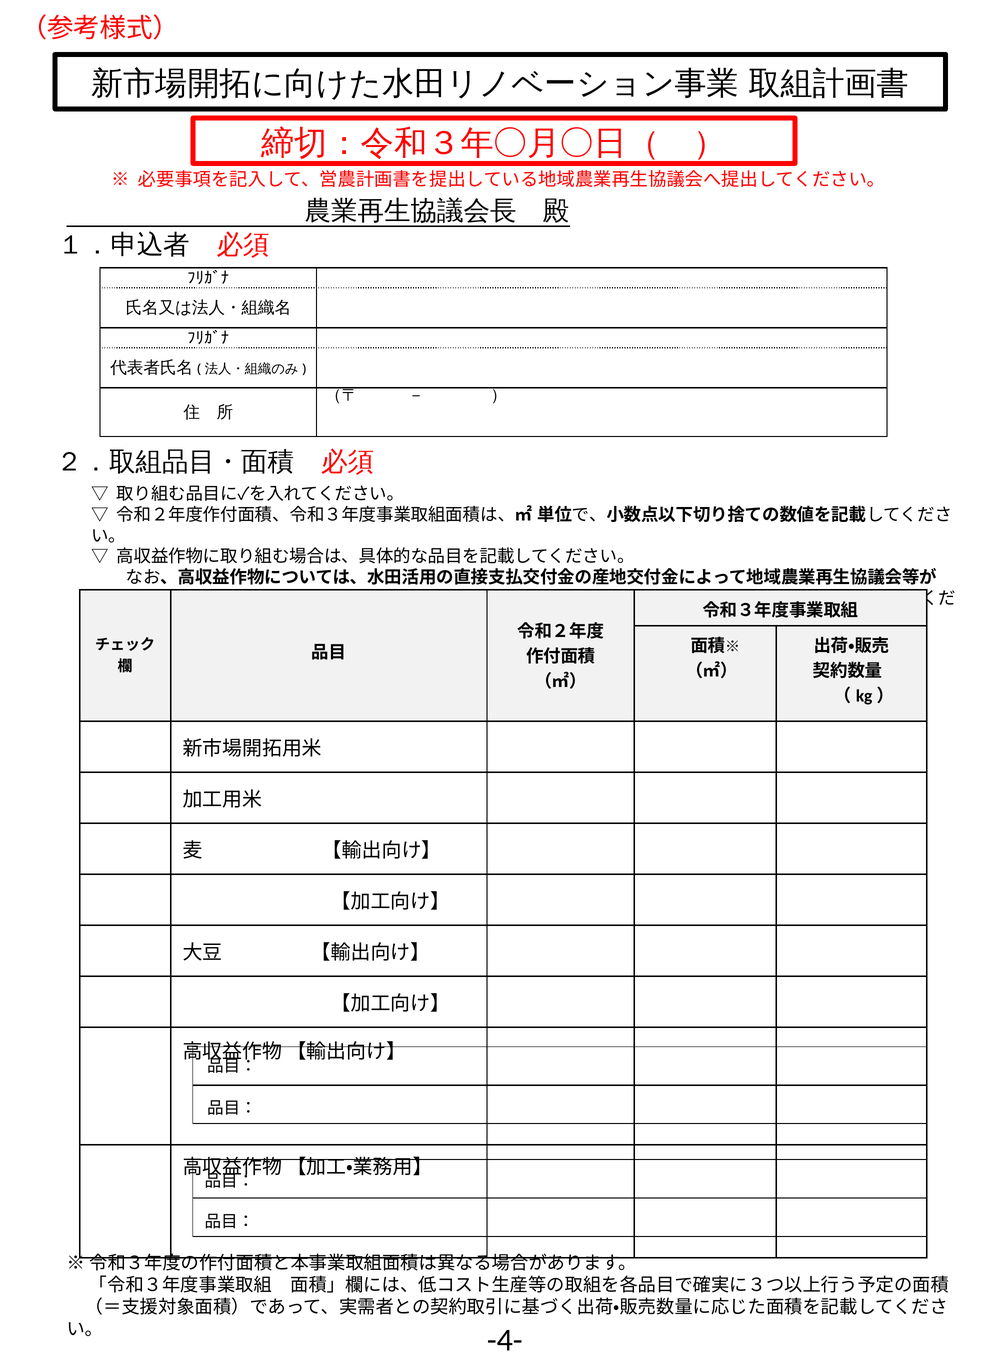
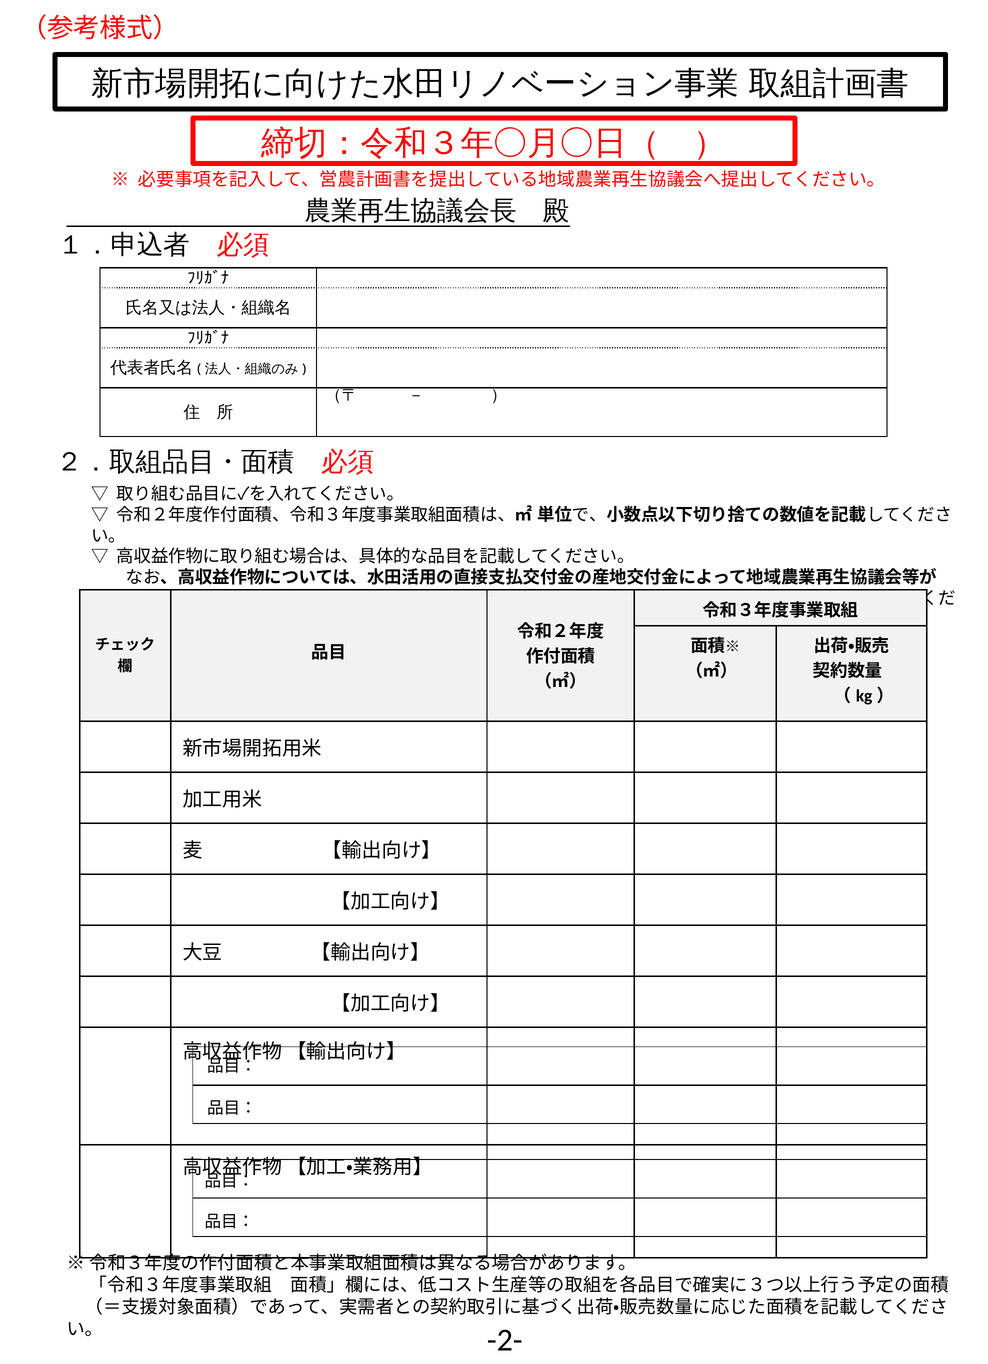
-4-: -4- -> -2- (505, 1340)
